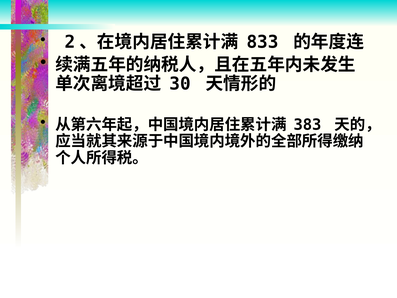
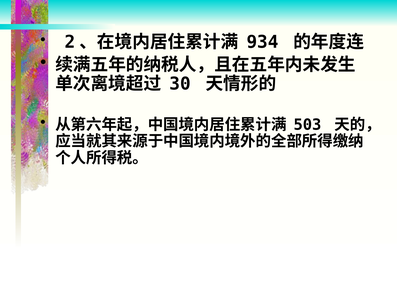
833: 833 -> 934 (262, 42)
383: 383 -> 503 (308, 125)
